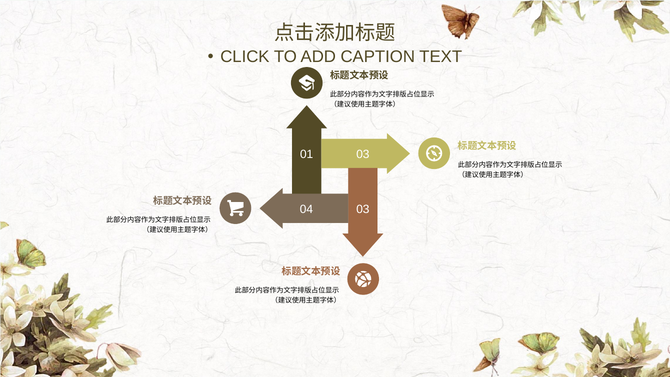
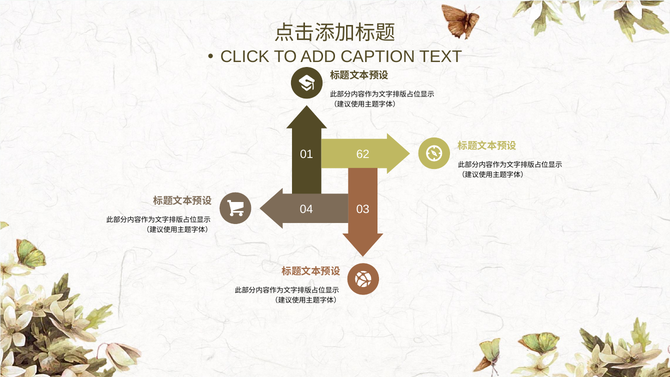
01 03: 03 -> 62 (363, 154)
